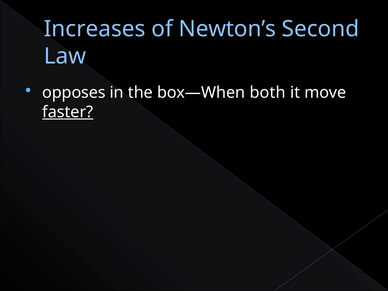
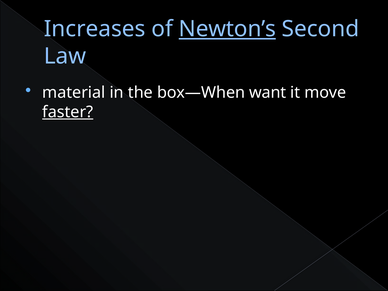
Newton’s underline: none -> present (227, 29)
opposes: opposes -> material (74, 93)
both: both -> want (268, 93)
